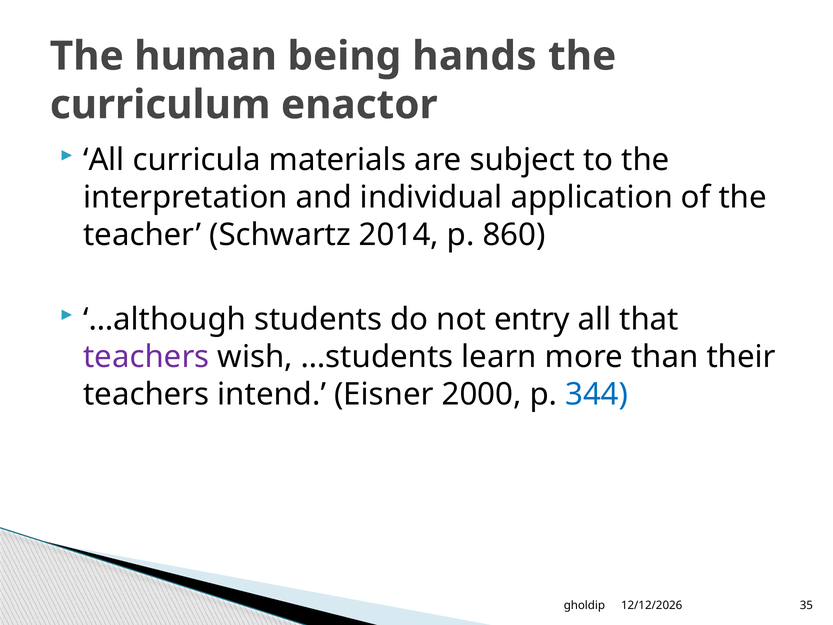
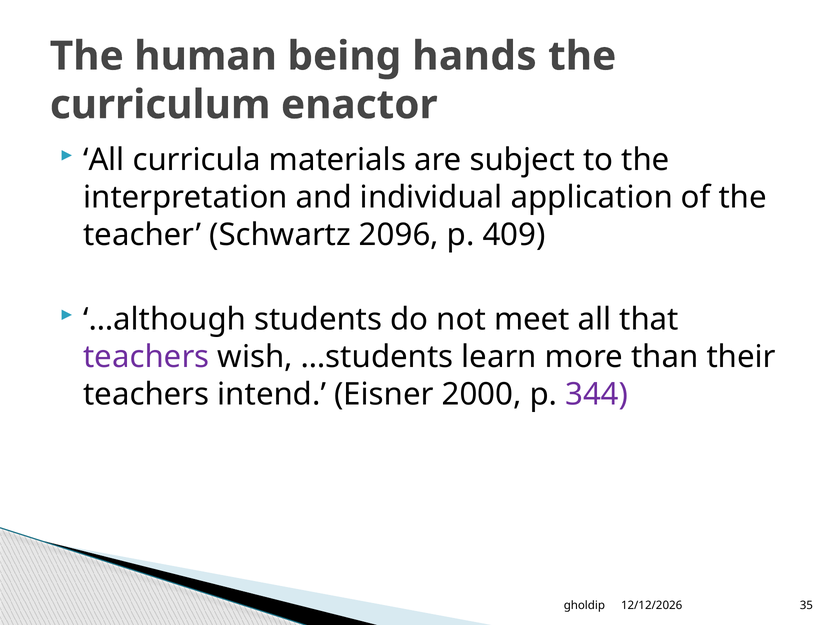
2014: 2014 -> 2096 (399, 235)
860: 860 -> 409 (514, 235)
entry: entry -> meet (532, 319)
344 colour: blue -> purple (597, 394)
